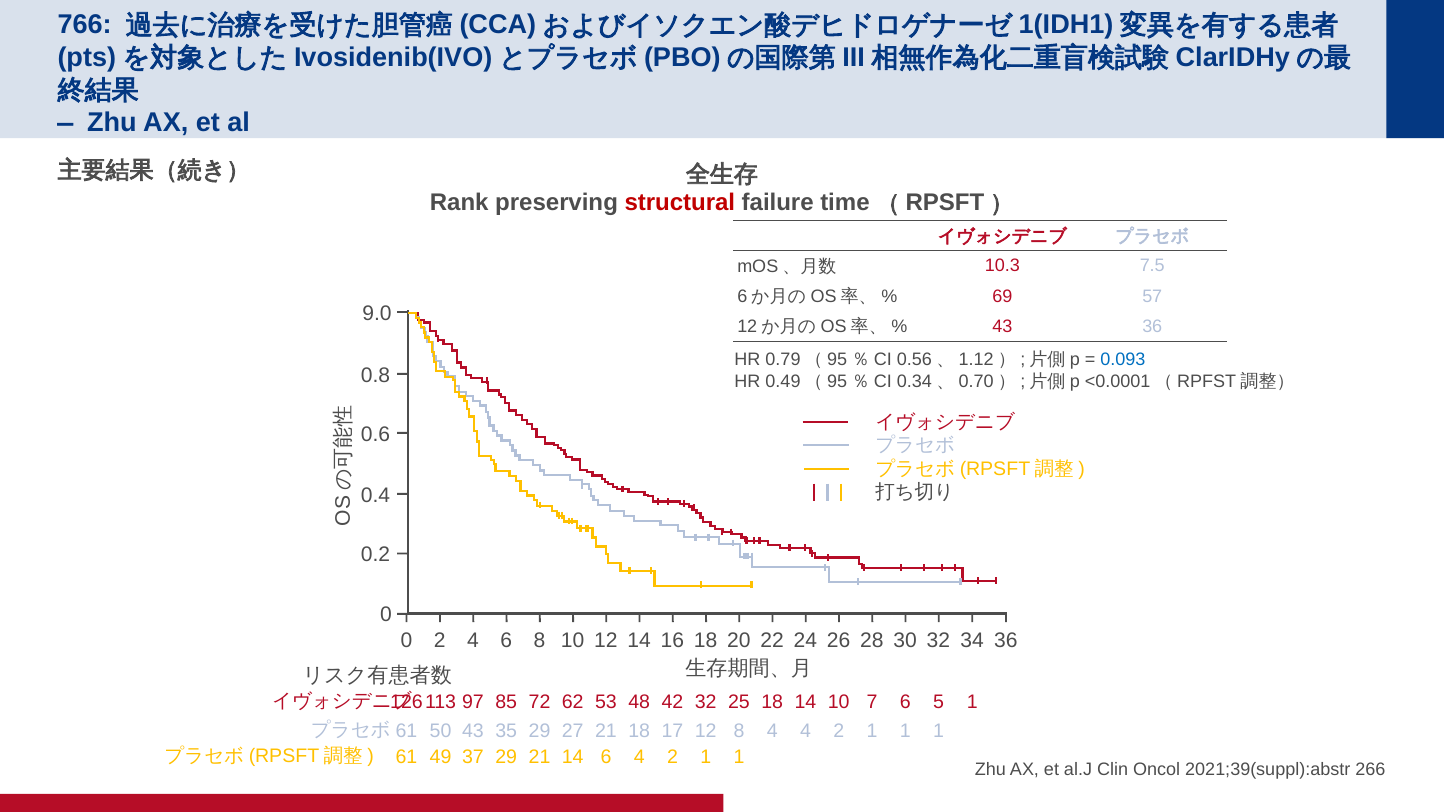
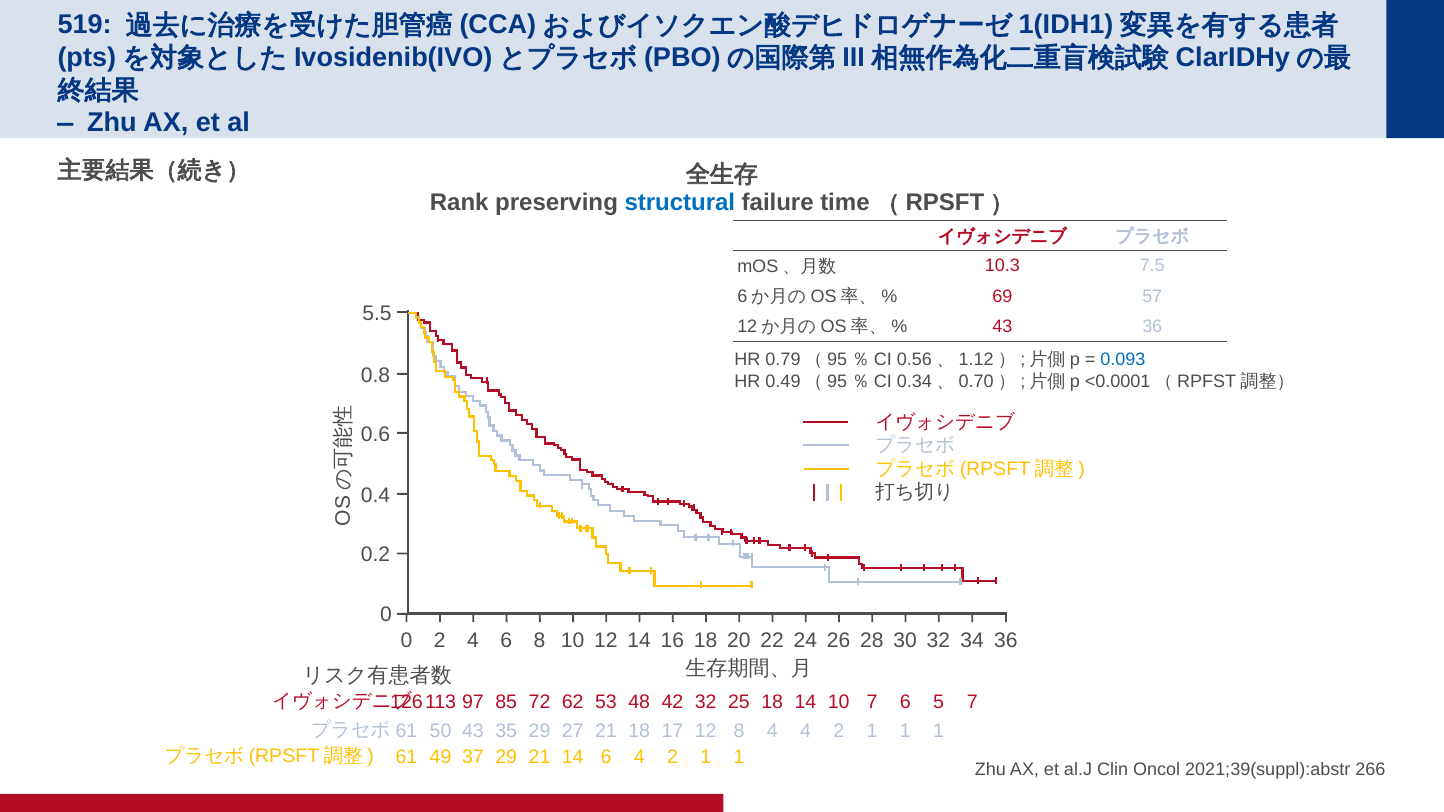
766: 766 -> 519 (85, 25)
structural colour: red -> blue (680, 203)
9.0: 9.0 -> 5.5 (377, 313)
1: 1 -> 7 (972, 702)
